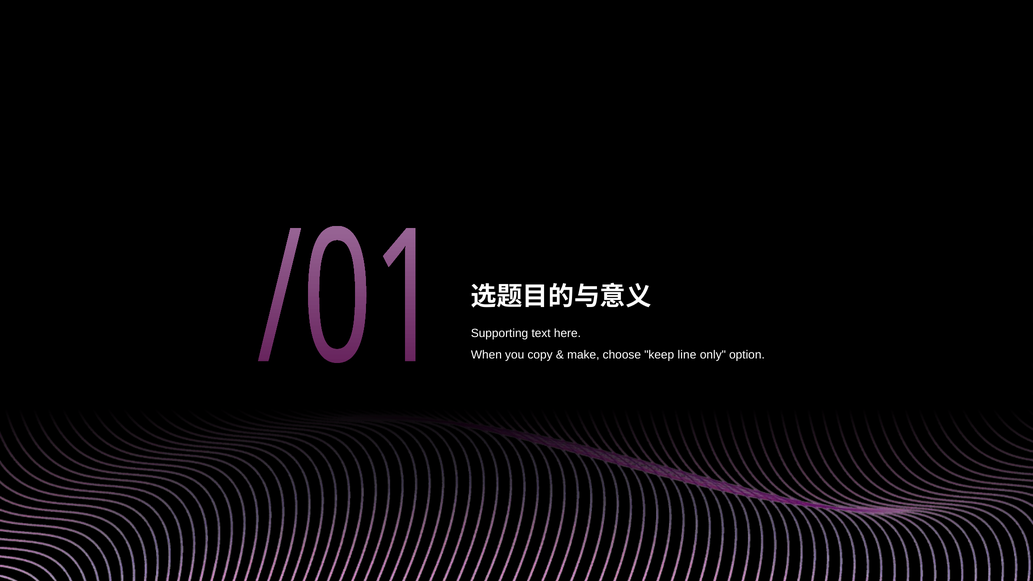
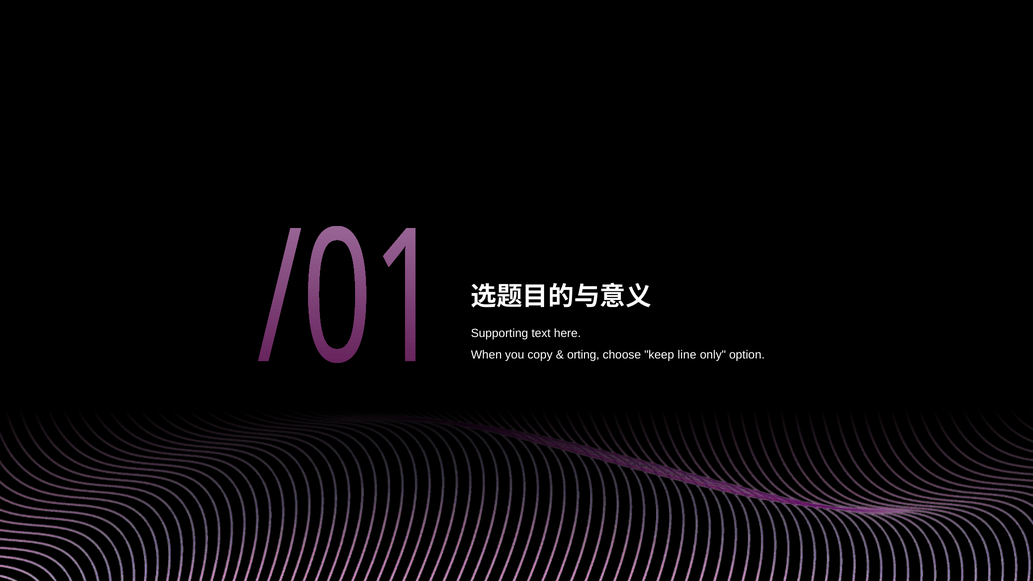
make: make -> orting (583, 355)
